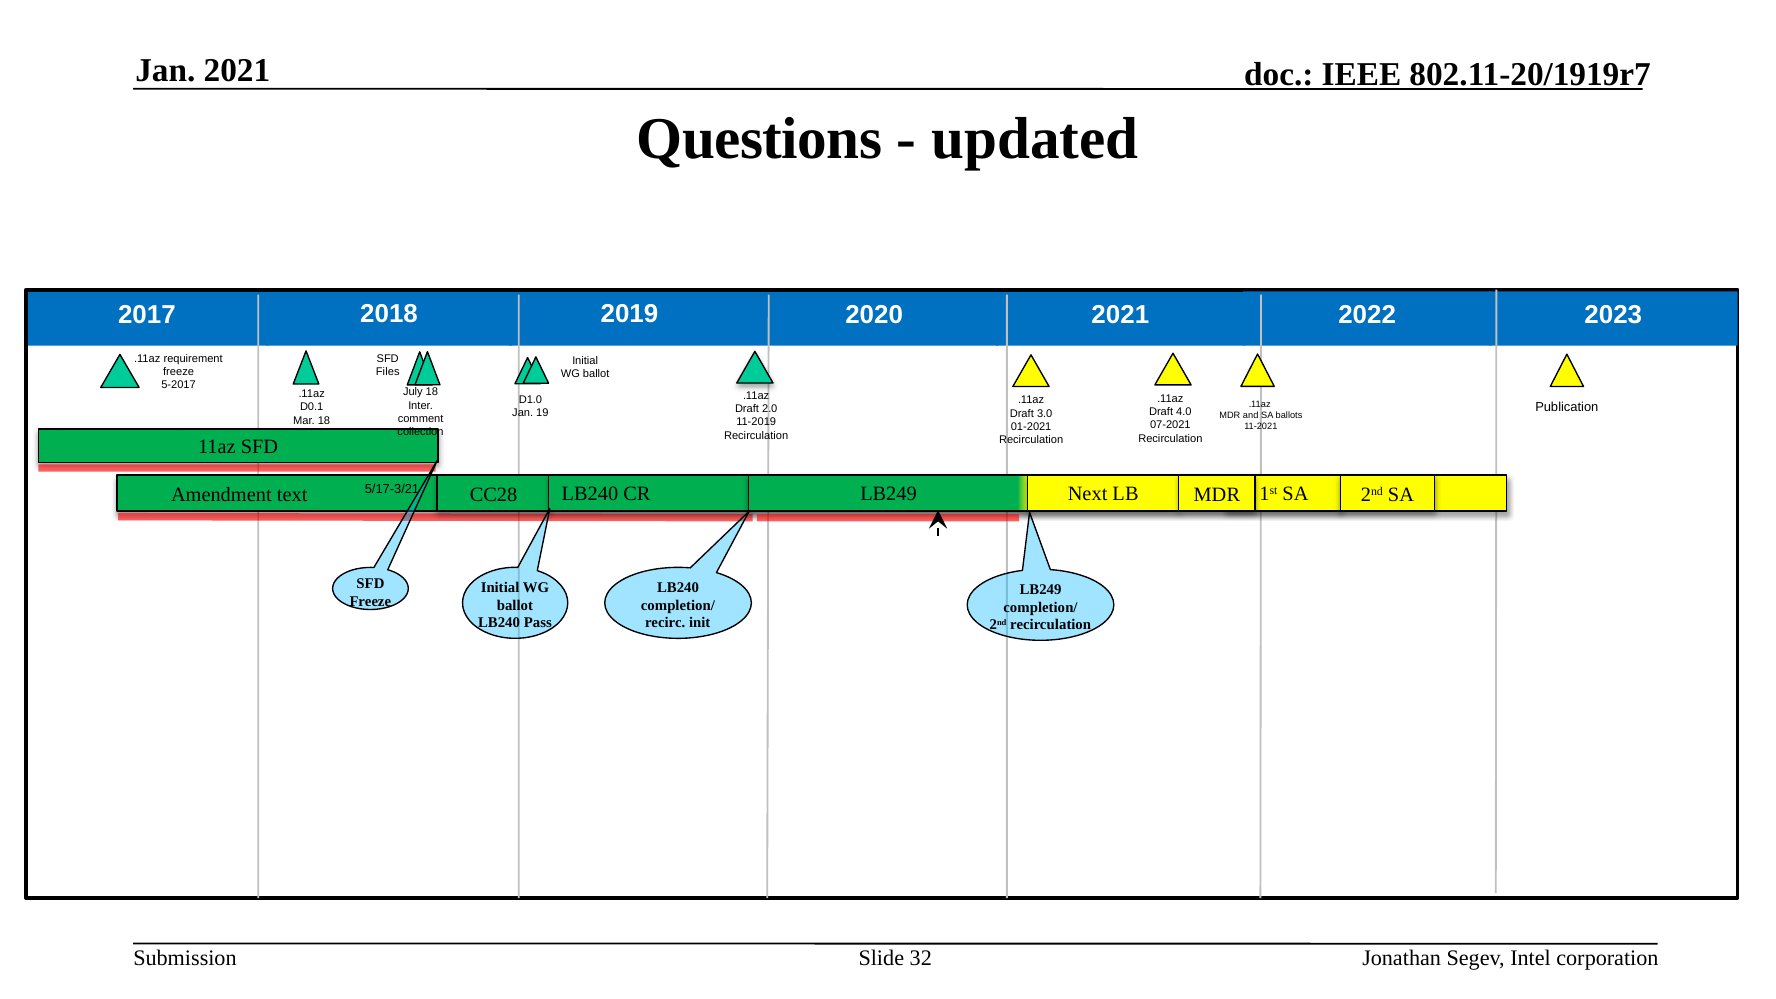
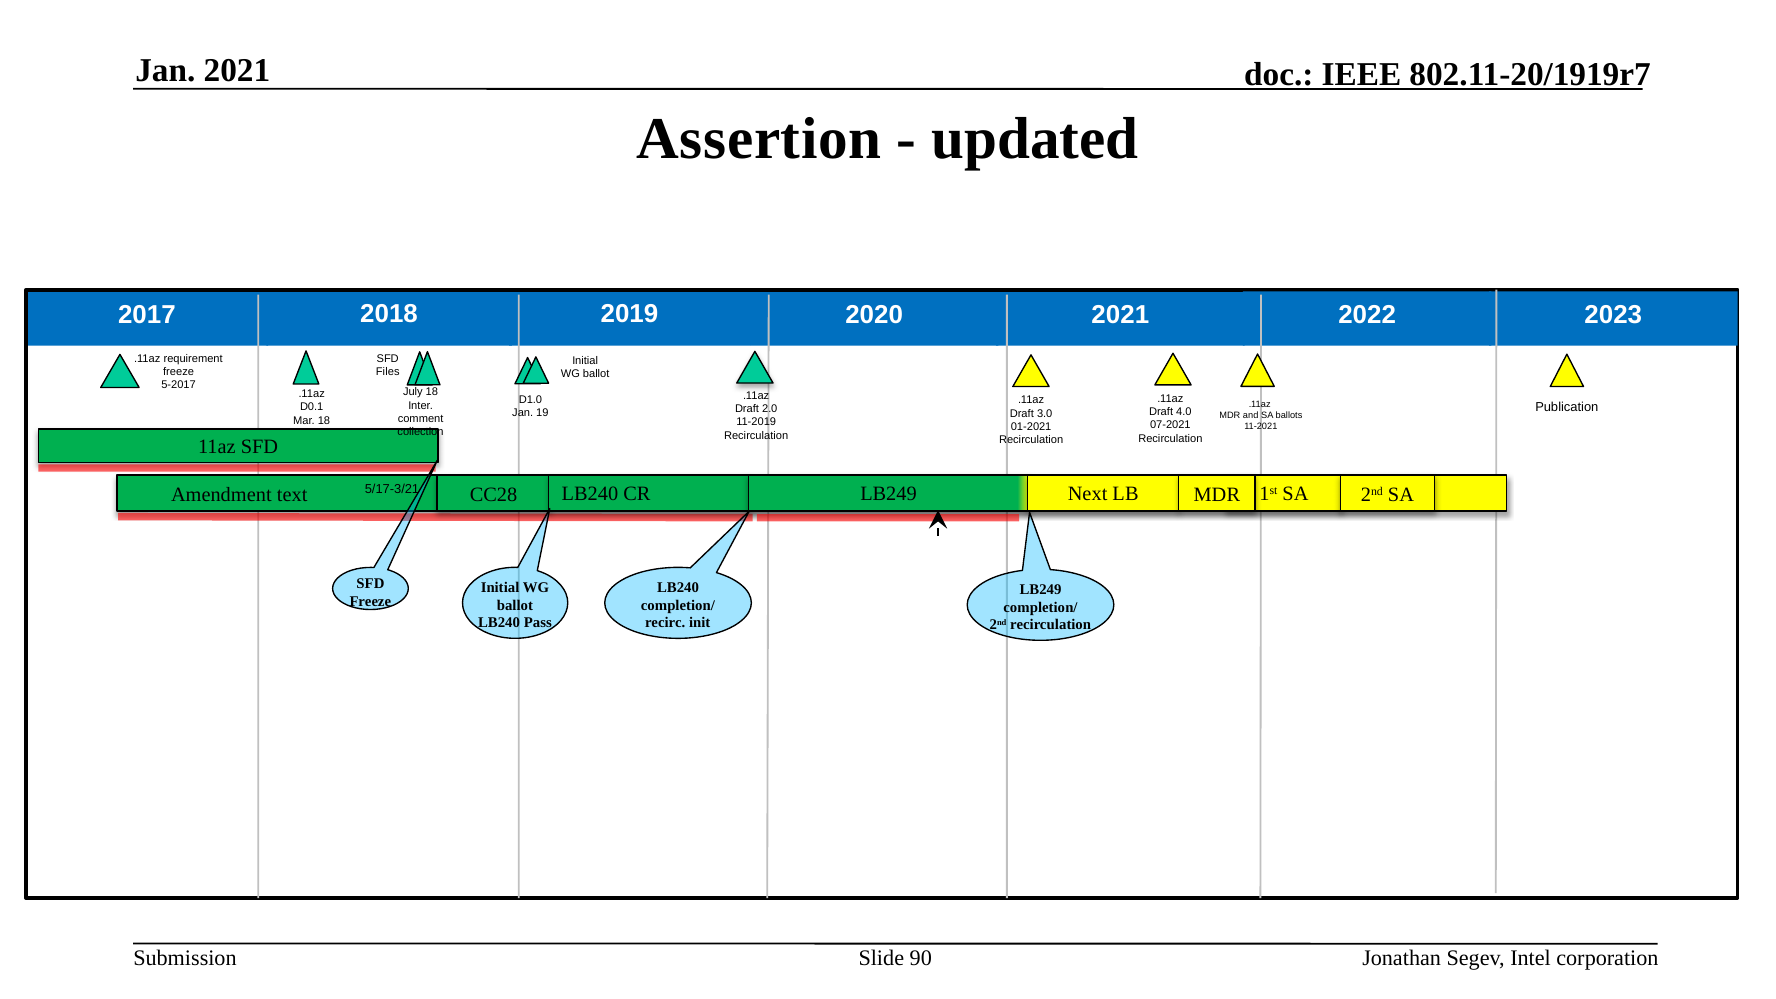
Questions: Questions -> Assertion (759, 139)
32: 32 -> 90 (921, 958)
